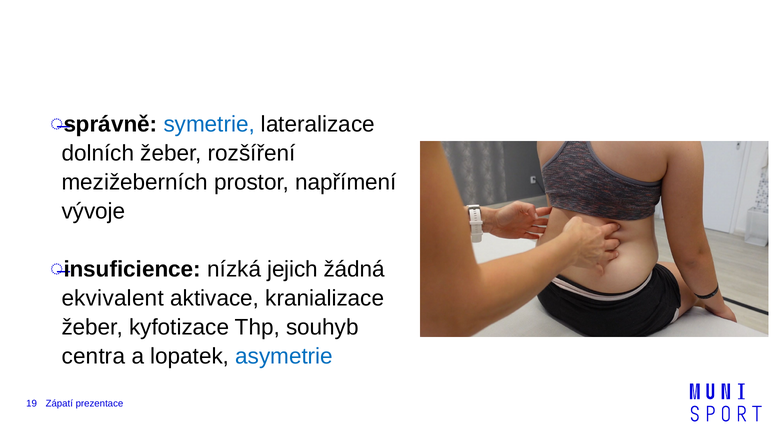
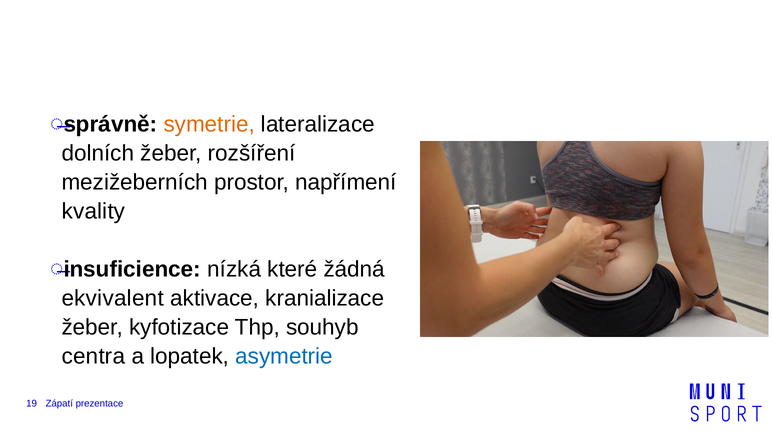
symetrie colour: blue -> orange (209, 124)
vývoje: vývoje -> kvality (93, 211)
jejich: jejich -> které (292, 269)
